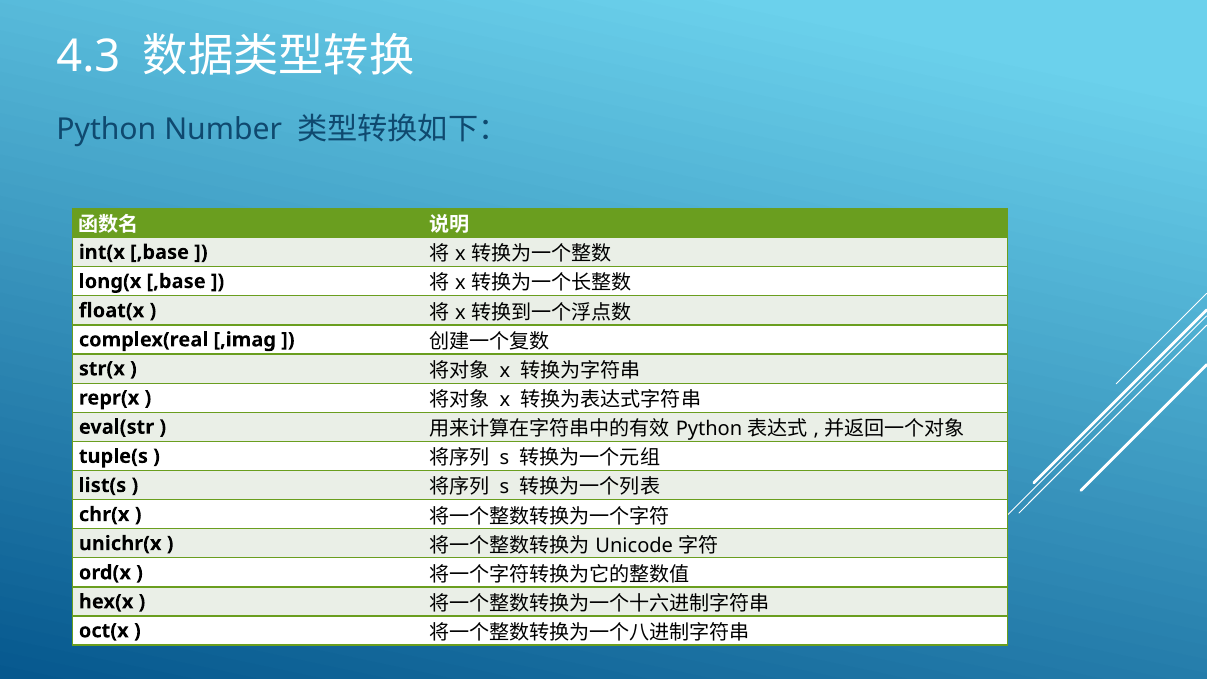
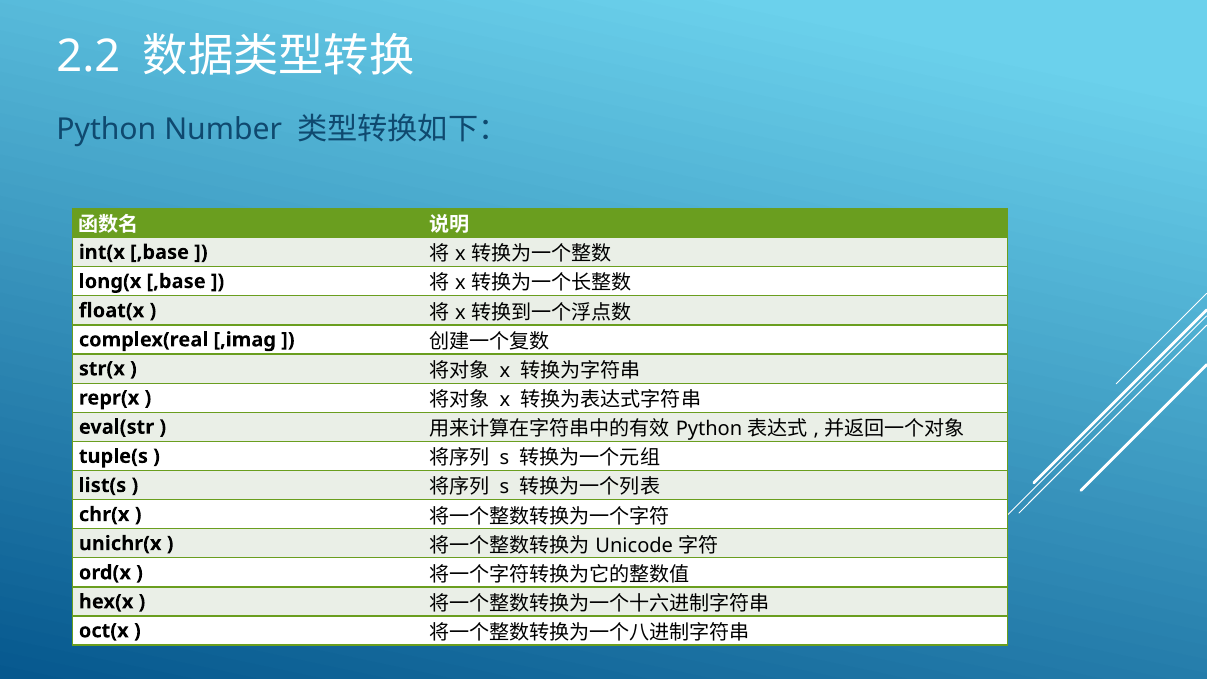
4.3: 4.3 -> 2.2 (88, 57)
